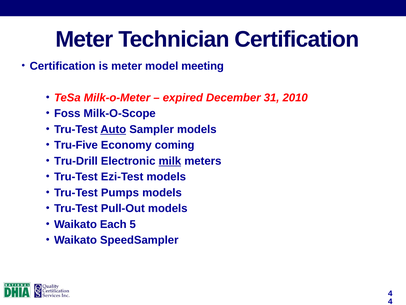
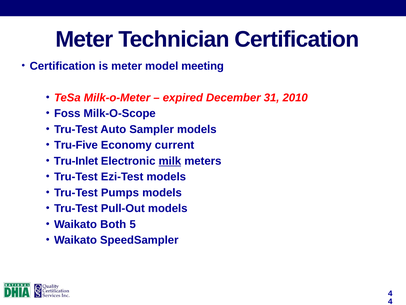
Auto underline: present -> none (113, 129)
coming: coming -> current (175, 145)
Tru-Drill: Tru-Drill -> Tru-Inlet (76, 161)
Each: Each -> Both (113, 224)
